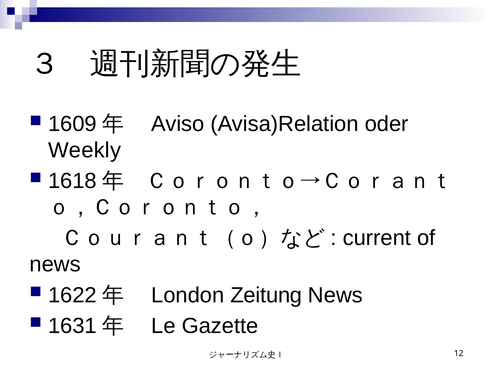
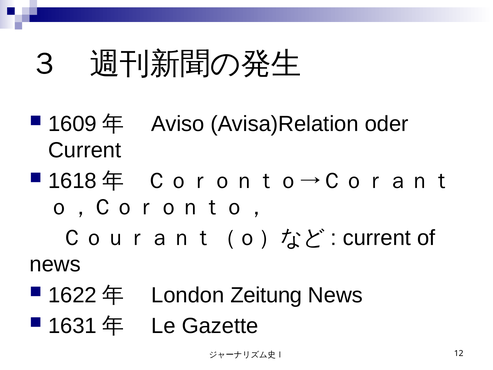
Weekly: Weekly -> Current (85, 150)
